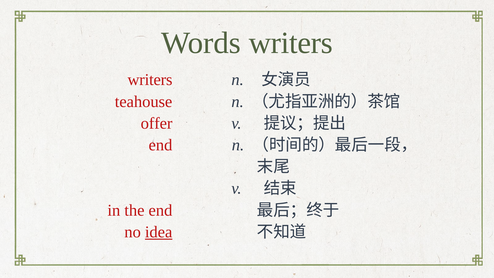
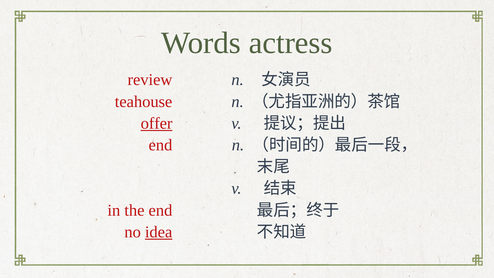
Words writers: writers -> actress (291, 43)
writers: writers -> review (150, 80)
offer underline: none -> present (157, 123)
